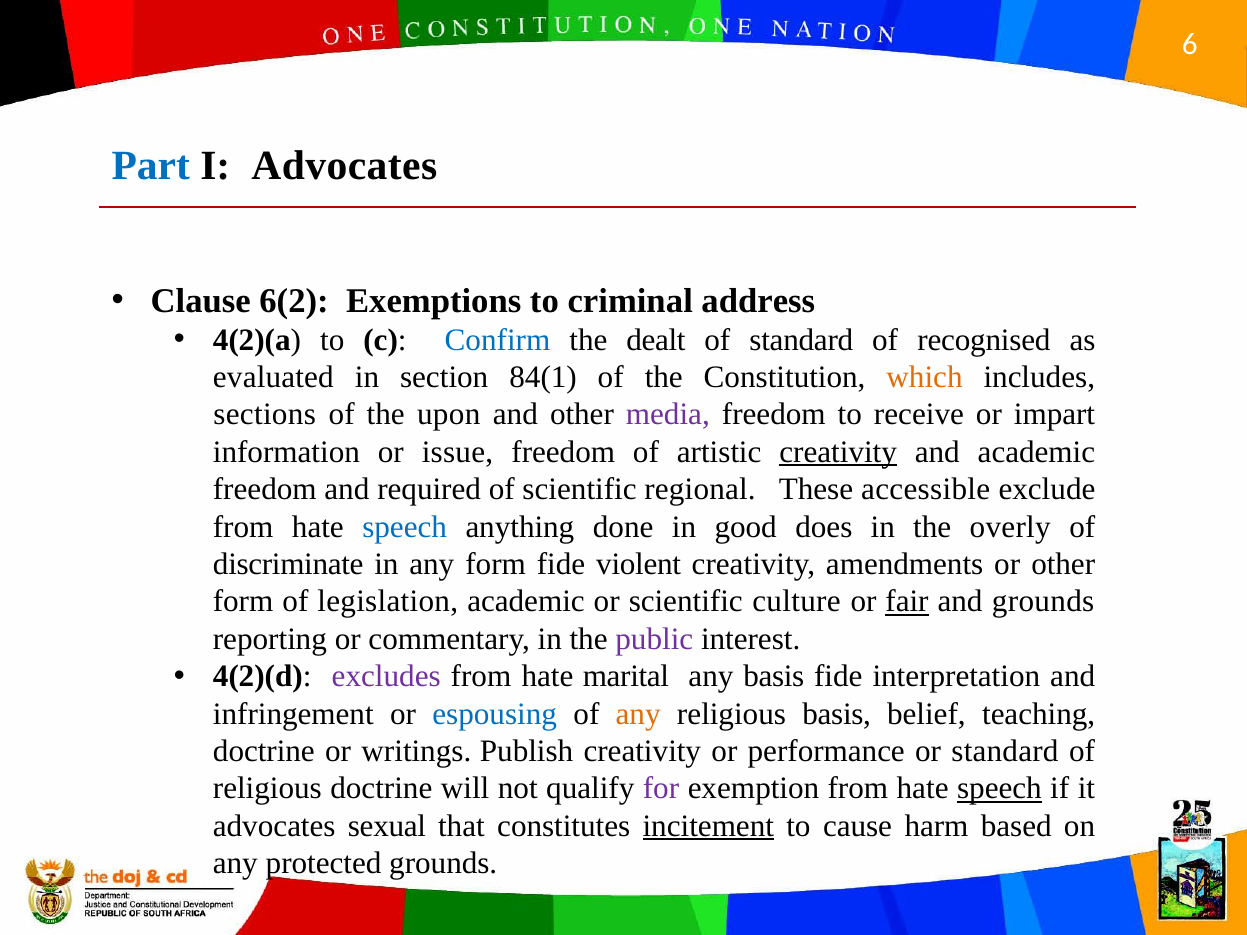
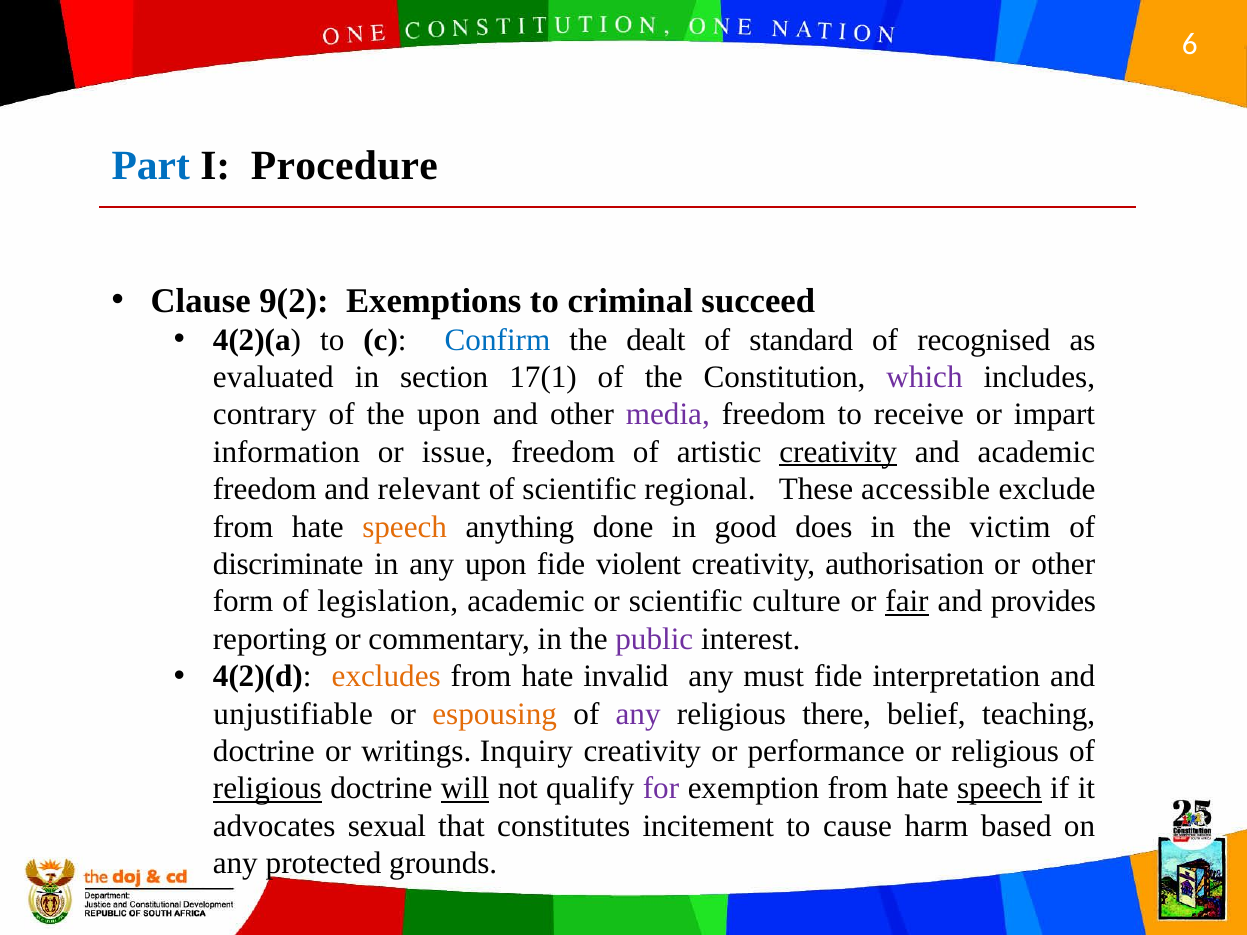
I Advocates: Advocates -> Procedure (344, 165)
6(2: 6(2 -> 9(2 (294, 301)
address: address -> succeed (758, 301)
84(1: 84(1 -> 17(1 (543, 377)
which colour: orange -> purple (925, 377)
sections: sections -> contrary (265, 415)
required: required -> relevant (429, 490)
speech colour: blue -> orange (405, 527)
overly: overly -> victim (1010, 527)
any form: form -> upon (496, 564)
amendments: amendments -> authorisation (905, 564)
and grounds: grounds -> provides (1043, 602)
excludes colour: purple -> orange (386, 677)
marital: marital -> invalid (626, 677)
any basis: basis -> must (774, 677)
infringement: infringement -> unjustifiable (293, 714)
espousing colour: blue -> orange (495, 714)
any colour: orange -> purple (638, 714)
religious basis: basis -> there (837, 714)
Publish: Publish -> Inquiry (526, 751)
or standard: standard -> religious (1005, 751)
religious underline: none -> present (267, 789)
will underline: none -> present (465, 789)
incitement underline: present -> none (708, 826)
